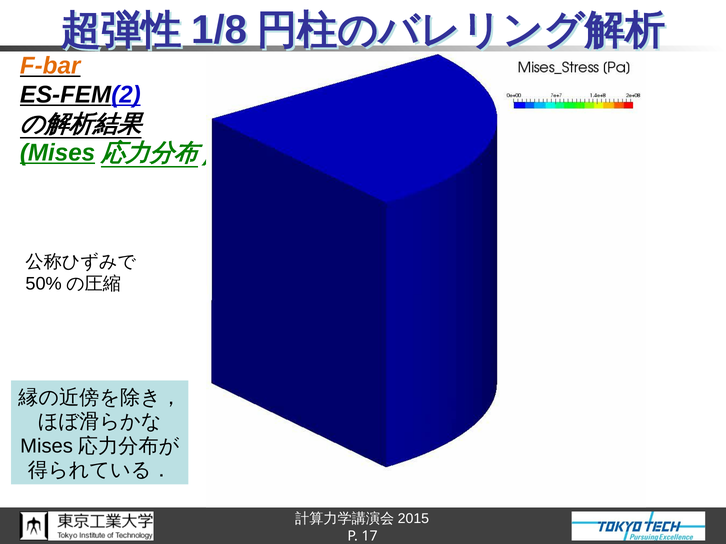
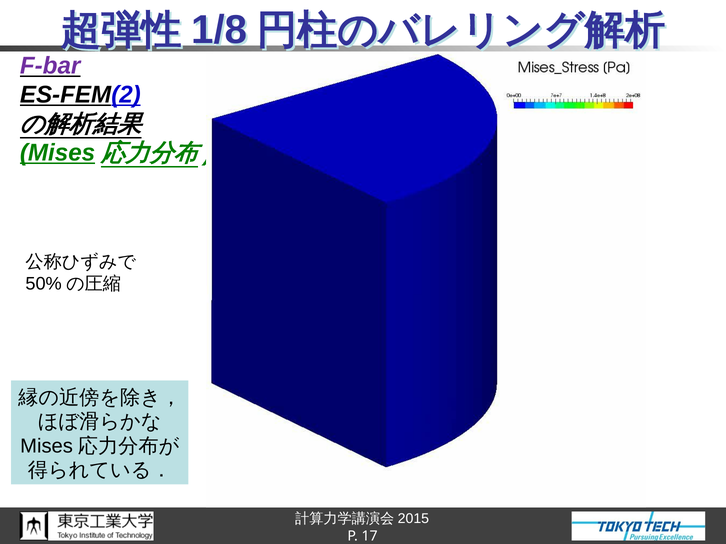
F-bar colour: orange -> purple (50, 66)
